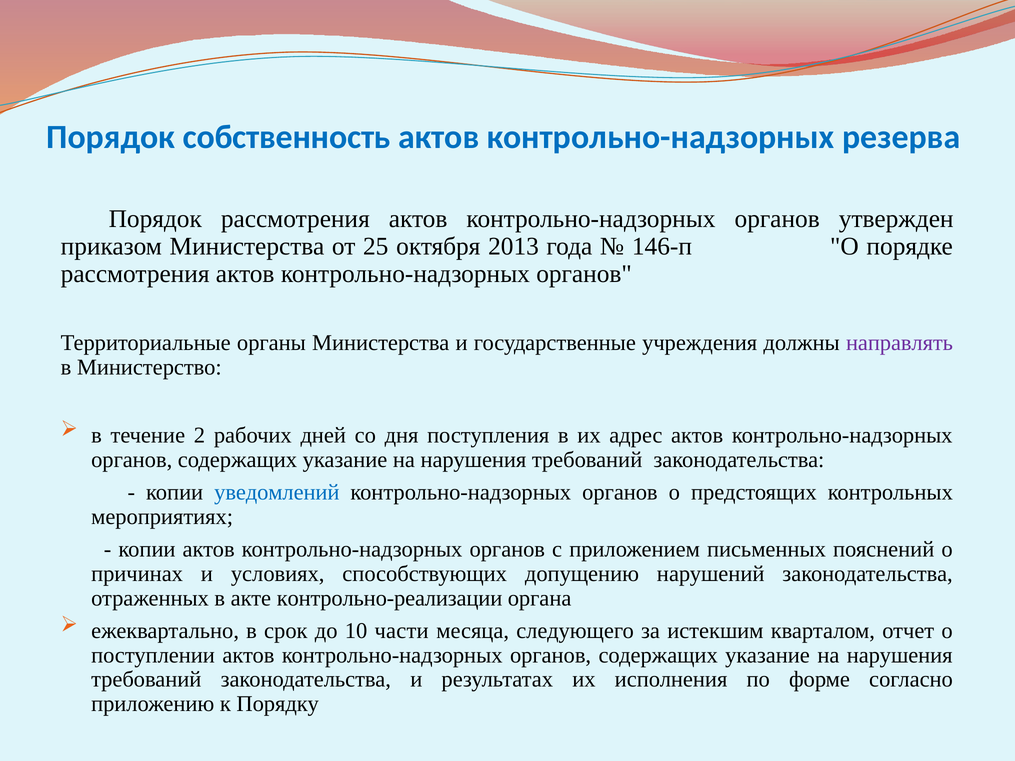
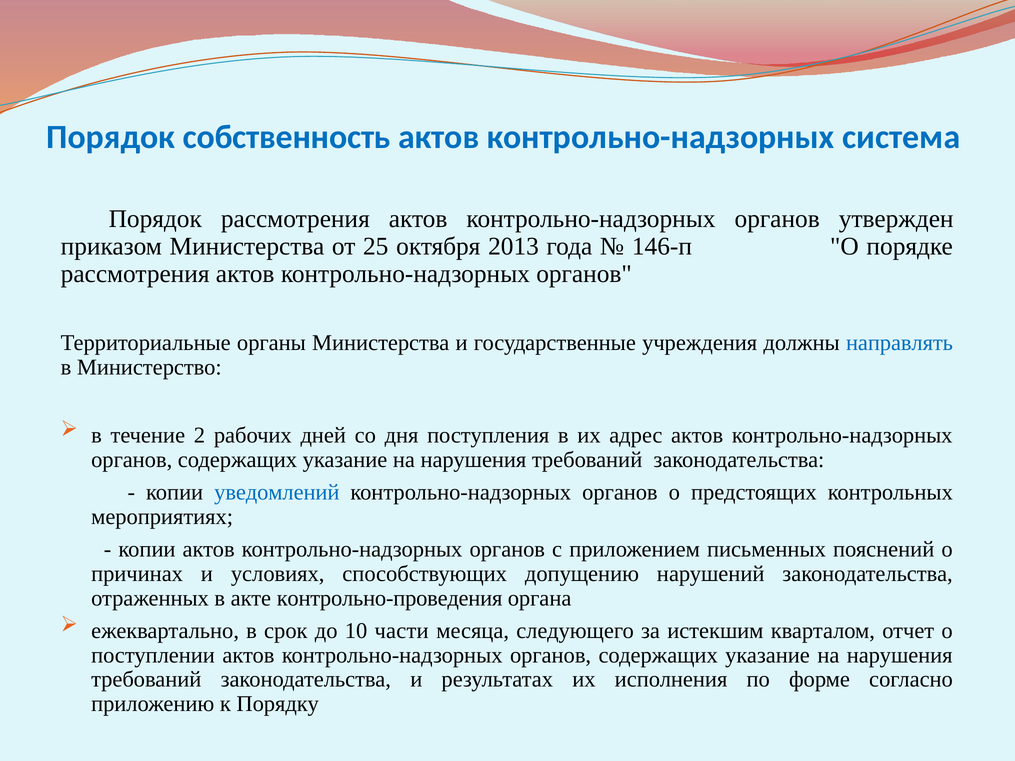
резерва: резерва -> система (901, 137)
направлять colour: purple -> blue (899, 343)
контрольно-реализации: контрольно-реализации -> контрольно-проведения (390, 598)
